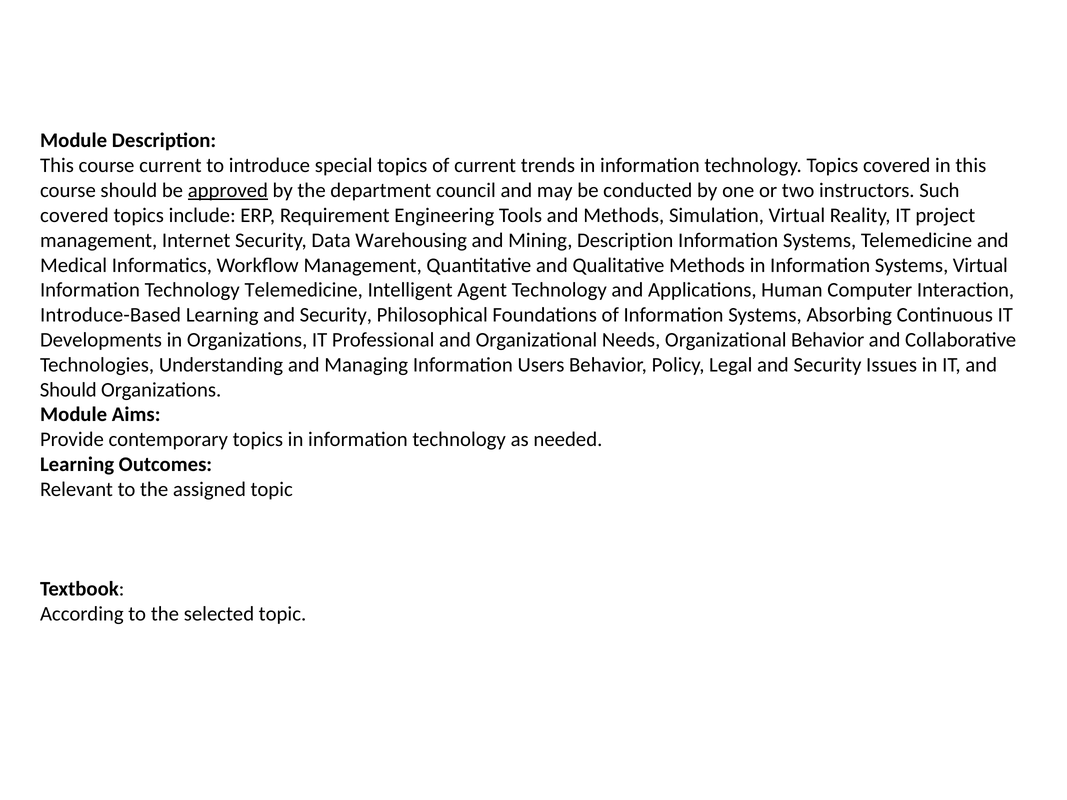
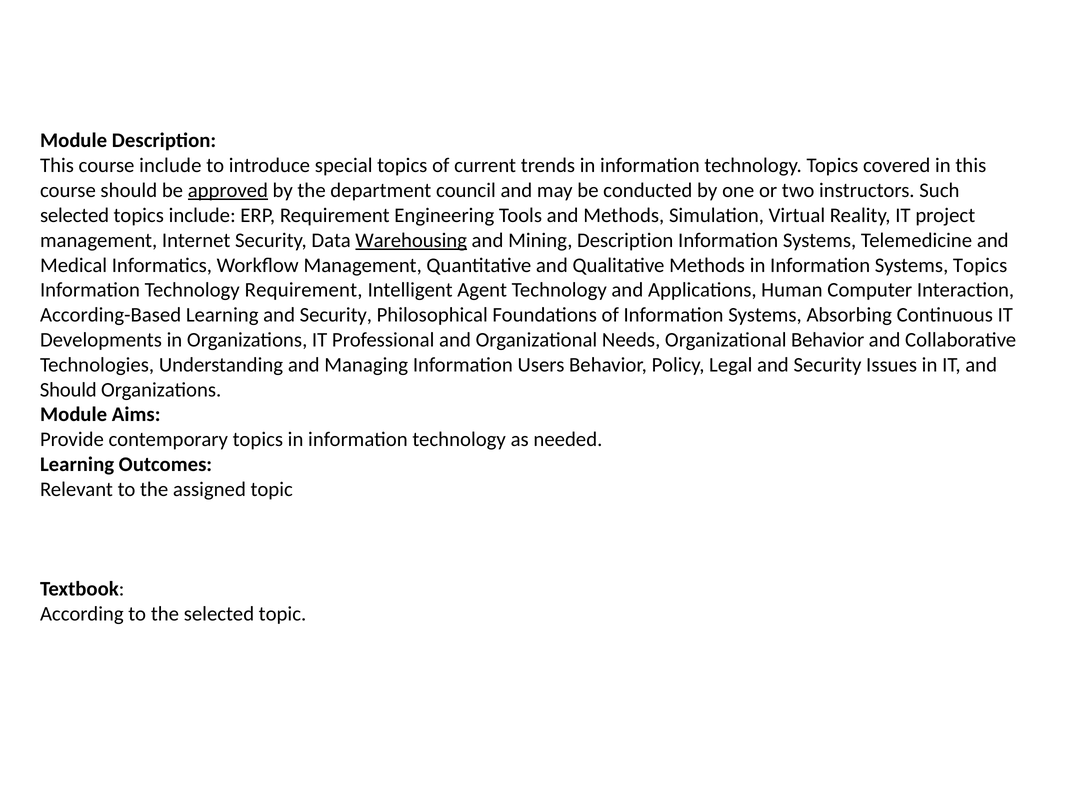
course current: current -> include (170, 166)
covered: covered -> selected (75, 215)
Warehousing underline: none -> present (411, 240)
Systems Virtual: Virtual -> Topics (980, 265)
Technology Telemedicine: Telemedicine -> Requirement (304, 290)
Introduce-Based: Introduce-Based -> According-Based (111, 315)
